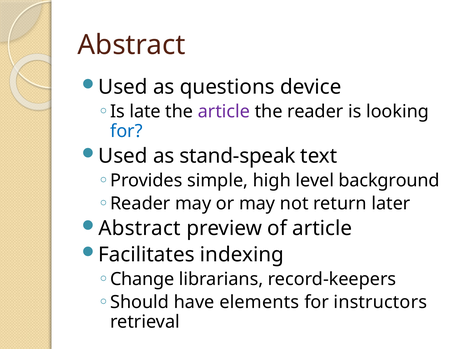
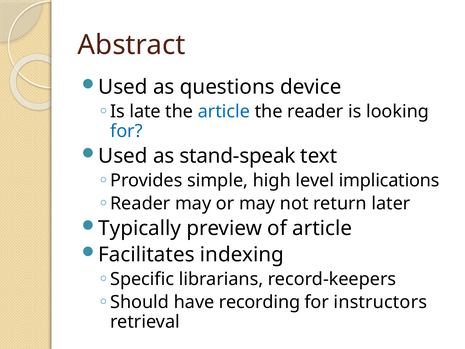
article colour: purple -> blue (224, 112)
background: background -> implications (389, 180)
Abstract: Abstract -> Typically (140, 228)
Change: Change -> Specific (142, 279)
elements: elements -> recording (259, 302)
